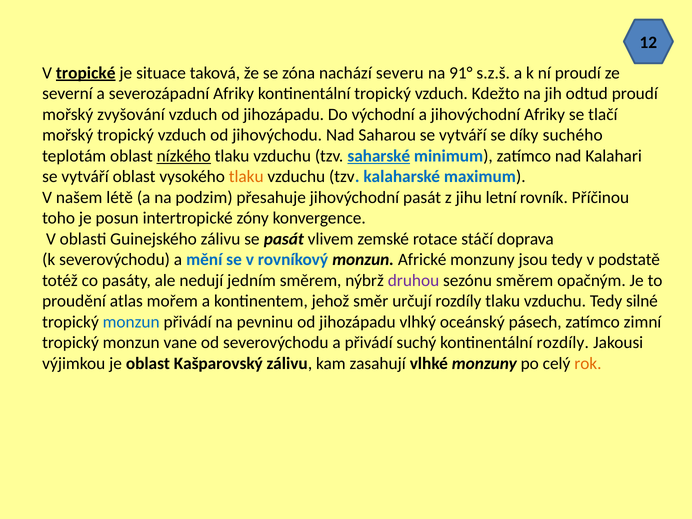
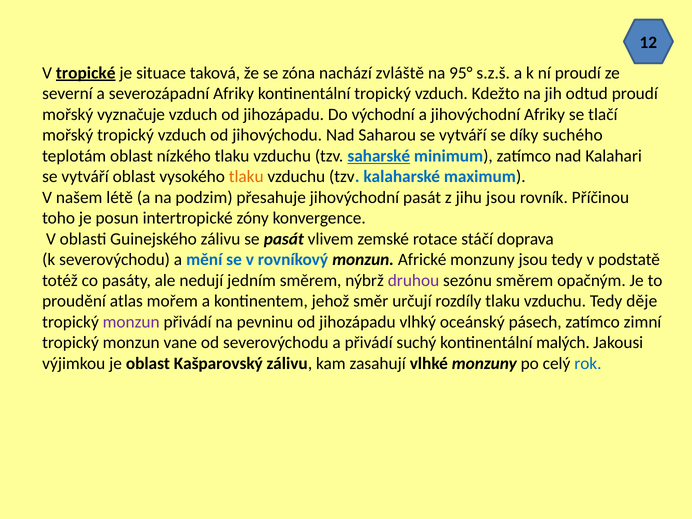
severu: severu -> zvláště (400, 73)
91°: 91° -> 95° (461, 73)
zvyšování: zvyšování -> vyznačuje (131, 114)
nízkého underline: present -> none (184, 156)
jihu letní: letní -> jsou (501, 197)
silné: silné -> děje (642, 301)
monzun colour: blue -> purple (131, 322)
kontinentální rozdíly: rozdíly -> malých (563, 343)
rok colour: orange -> blue (588, 363)
